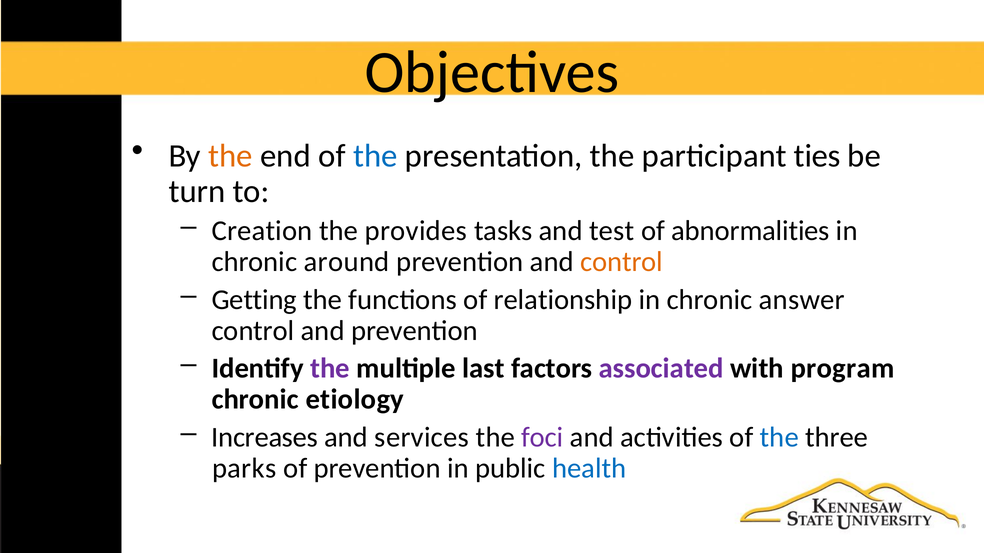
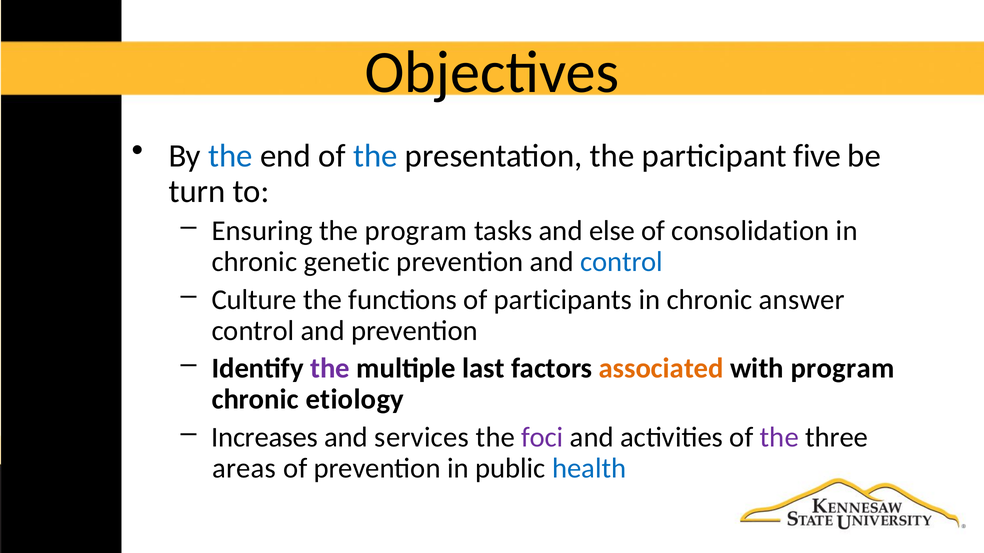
the colour: orange -> blue (230, 156)
ties: ties -> five (817, 156)
Creation: Creation -> Ensuring (262, 231)
the provides: provides -> program (416, 231)
test: test -> else (612, 231)
abnormalities: abnormalities -> consolidation (750, 231)
around: around -> genetic (347, 262)
control colour: orange -> blue (622, 262)
Getting: Getting -> Culture (254, 300)
relationship: relationship -> participants (563, 300)
associated colour: purple -> orange (661, 369)
the colour: blue -> purple (779, 438)
parks: parks -> areas (244, 469)
